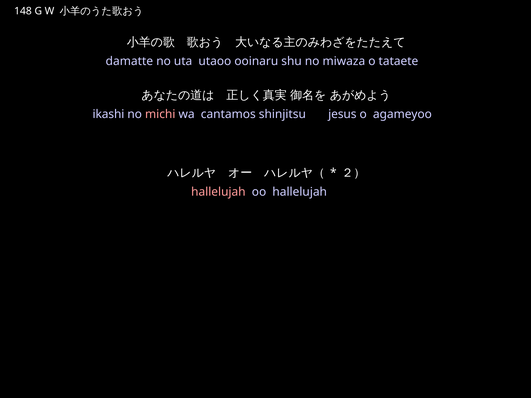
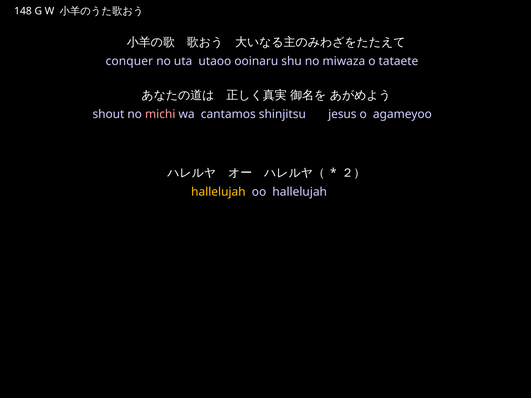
damatte: damatte -> conquer (129, 61)
ikashi: ikashi -> shout (108, 114)
hallelujah colour: pink -> yellow (218, 192)
